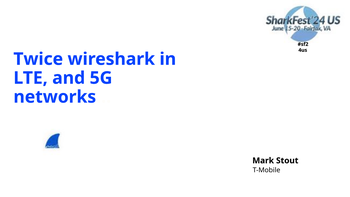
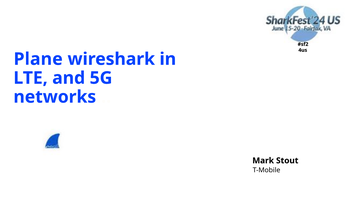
Twice: Twice -> Plane (38, 59)
